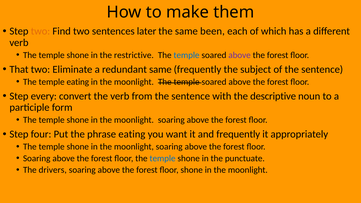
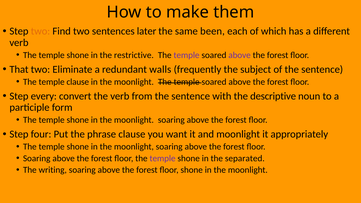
temple colour: blue -> purple (187, 55)
redundant same: same -> walls (160, 69)
temple eating: eating -> clause (78, 82)
phrase eating: eating -> clause (132, 134)
and frequently: frequently -> moonlight (238, 134)
temple colour: blue -> purple (163, 158)
punctuate: punctuate -> separated (245, 158)
drivers: drivers -> writing (53, 170)
